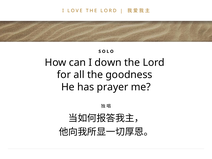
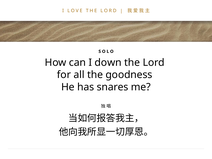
prayer: prayer -> snares (113, 87)
